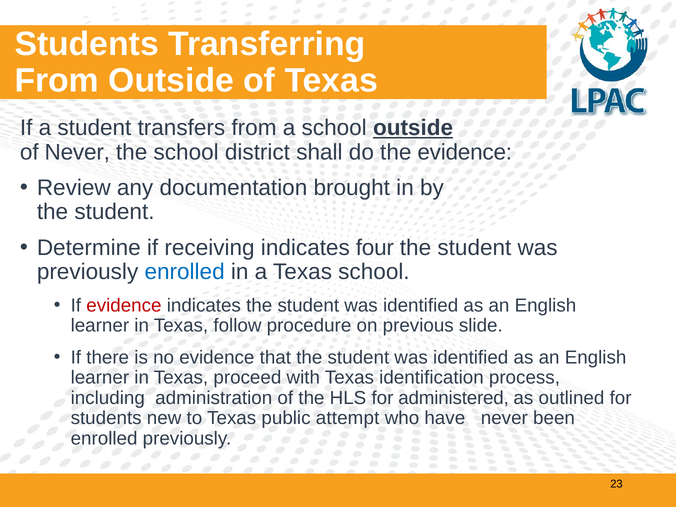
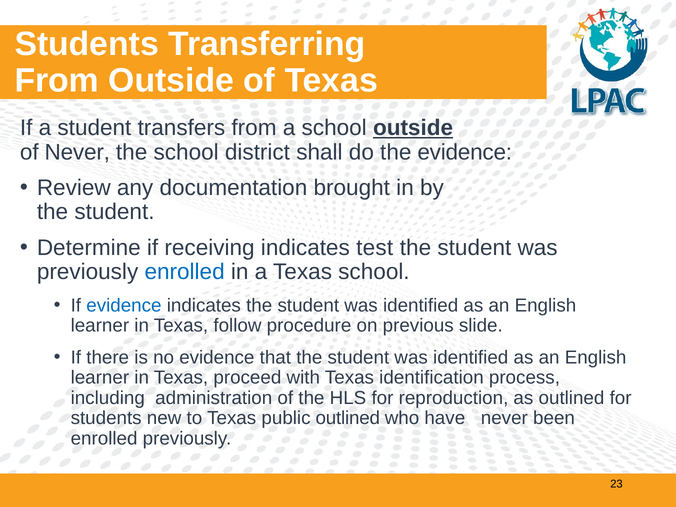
four: four -> test (375, 248)
evidence colour: red -> blue (124, 306)
administered: administered -> reproduction (453, 398)
public attempt: attempt -> outlined (348, 418)
